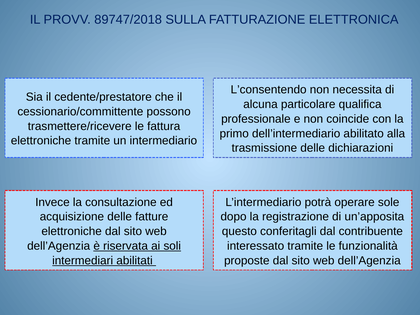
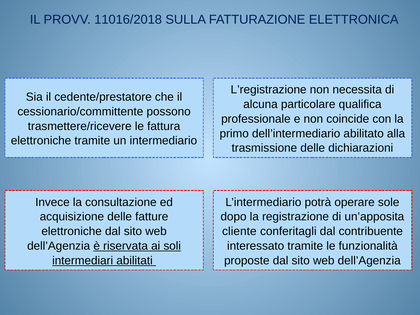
89747/2018: 89747/2018 -> 11016/2018 (128, 19)
L’consentendo: L’consentendo -> L’registrazione (269, 90)
questo: questo -> cliente (239, 231)
